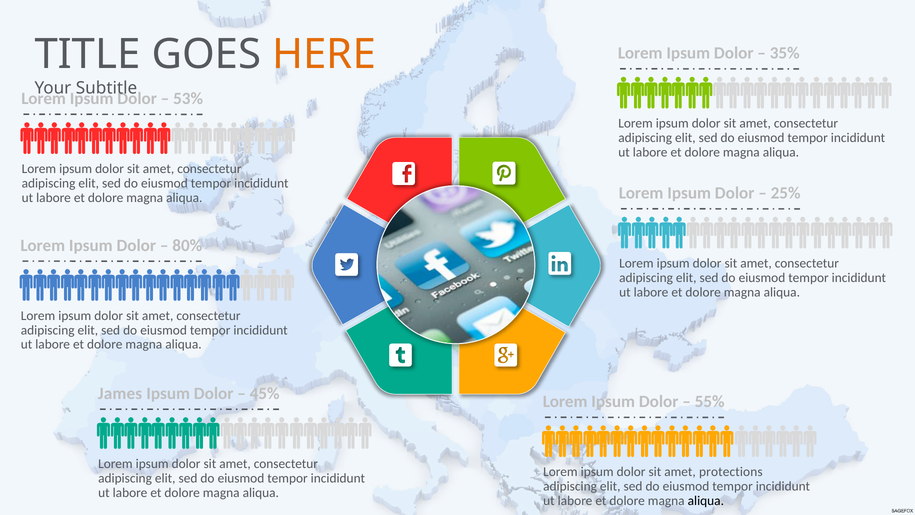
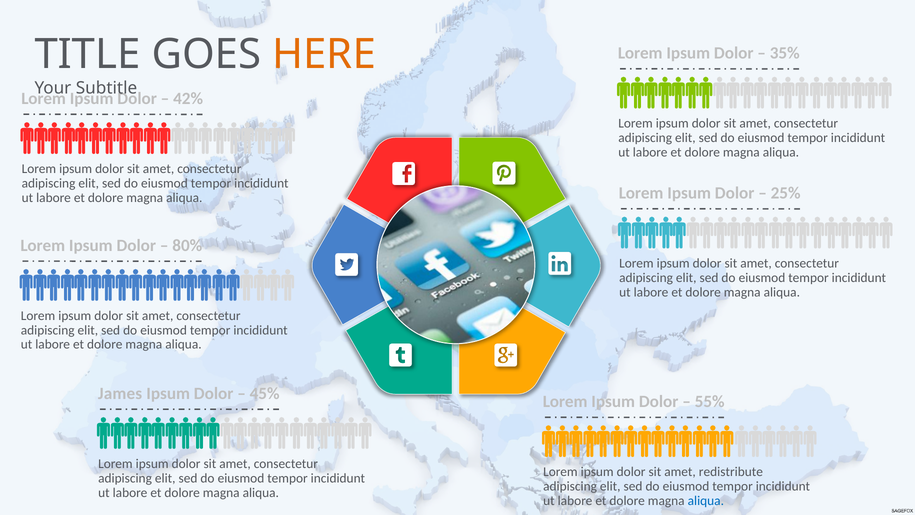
53%: 53% -> 42% (188, 99)
protections: protections -> redistribute (731, 472)
aliqua colour: black -> blue (706, 500)
